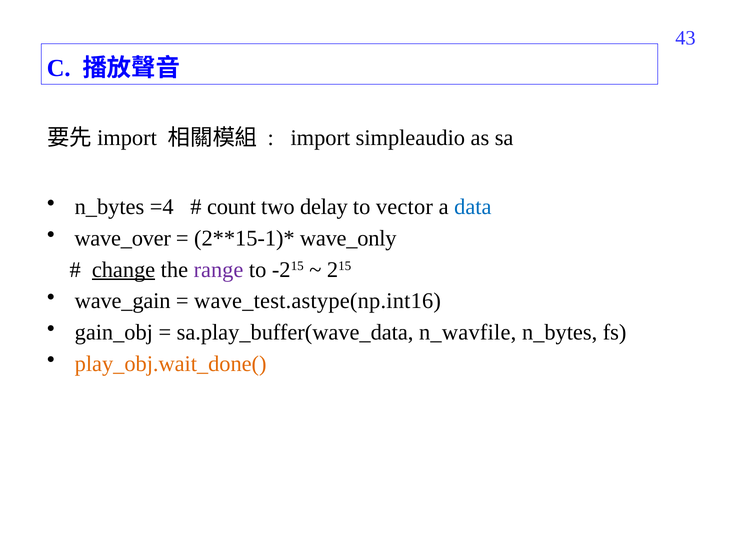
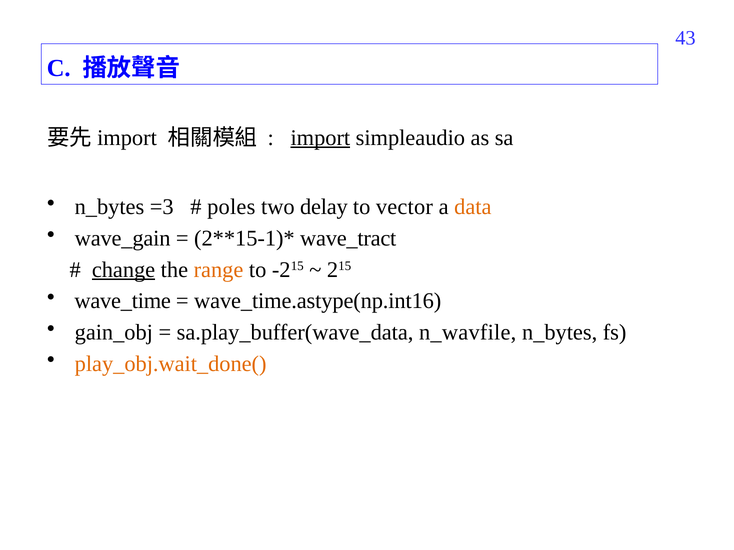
import underline: none -> present (320, 138)
=4: =4 -> =3 (162, 207)
count: count -> poles (231, 207)
data colour: blue -> orange (473, 207)
wave_over: wave_over -> wave_gain (123, 239)
wave_only: wave_only -> wave_tract (348, 239)
range colour: purple -> orange (219, 270)
wave_gain: wave_gain -> wave_time (123, 301)
wave_test.astype(np.int16: wave_test.astype(np.int16 -> wave_time.astype(np.int16 (318, 301)
